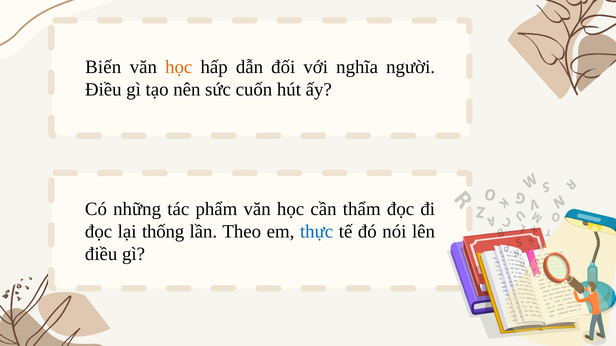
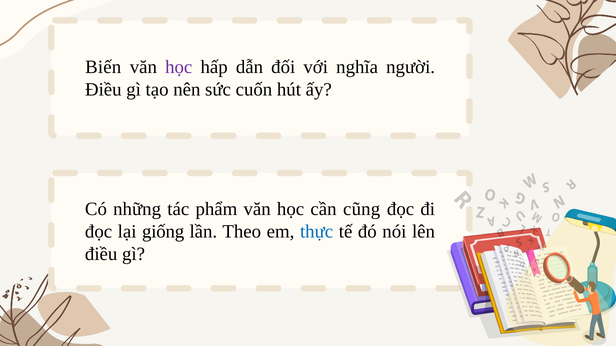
học colour: orange -> purple (179, 67)
thẩm: thẩm -> cũng (362, 209)
thống: thống -> giống (163, 232)
